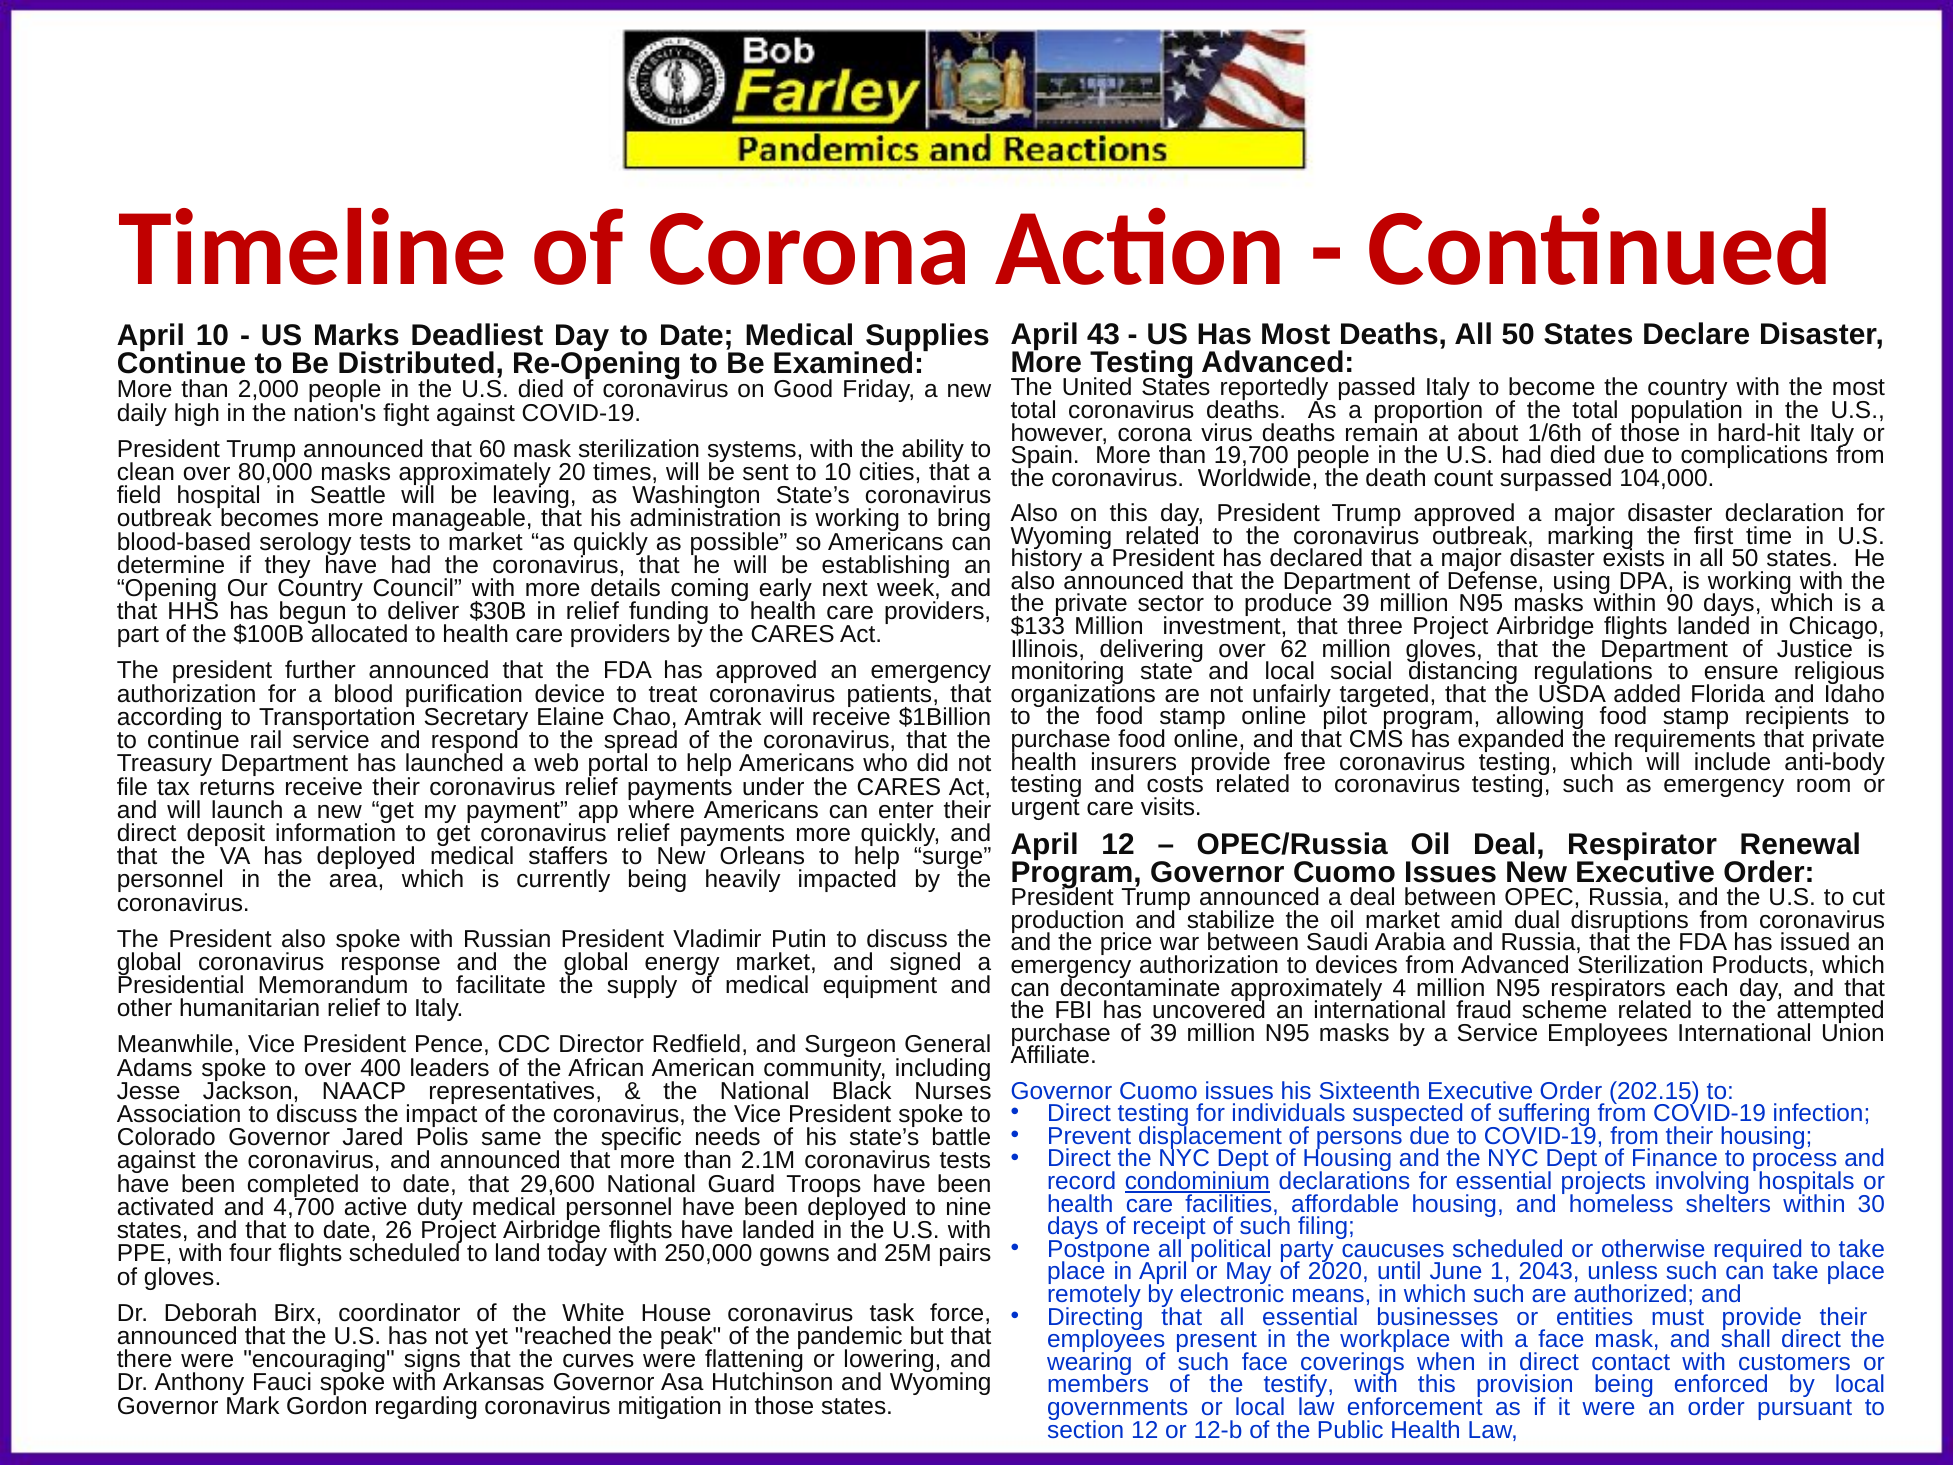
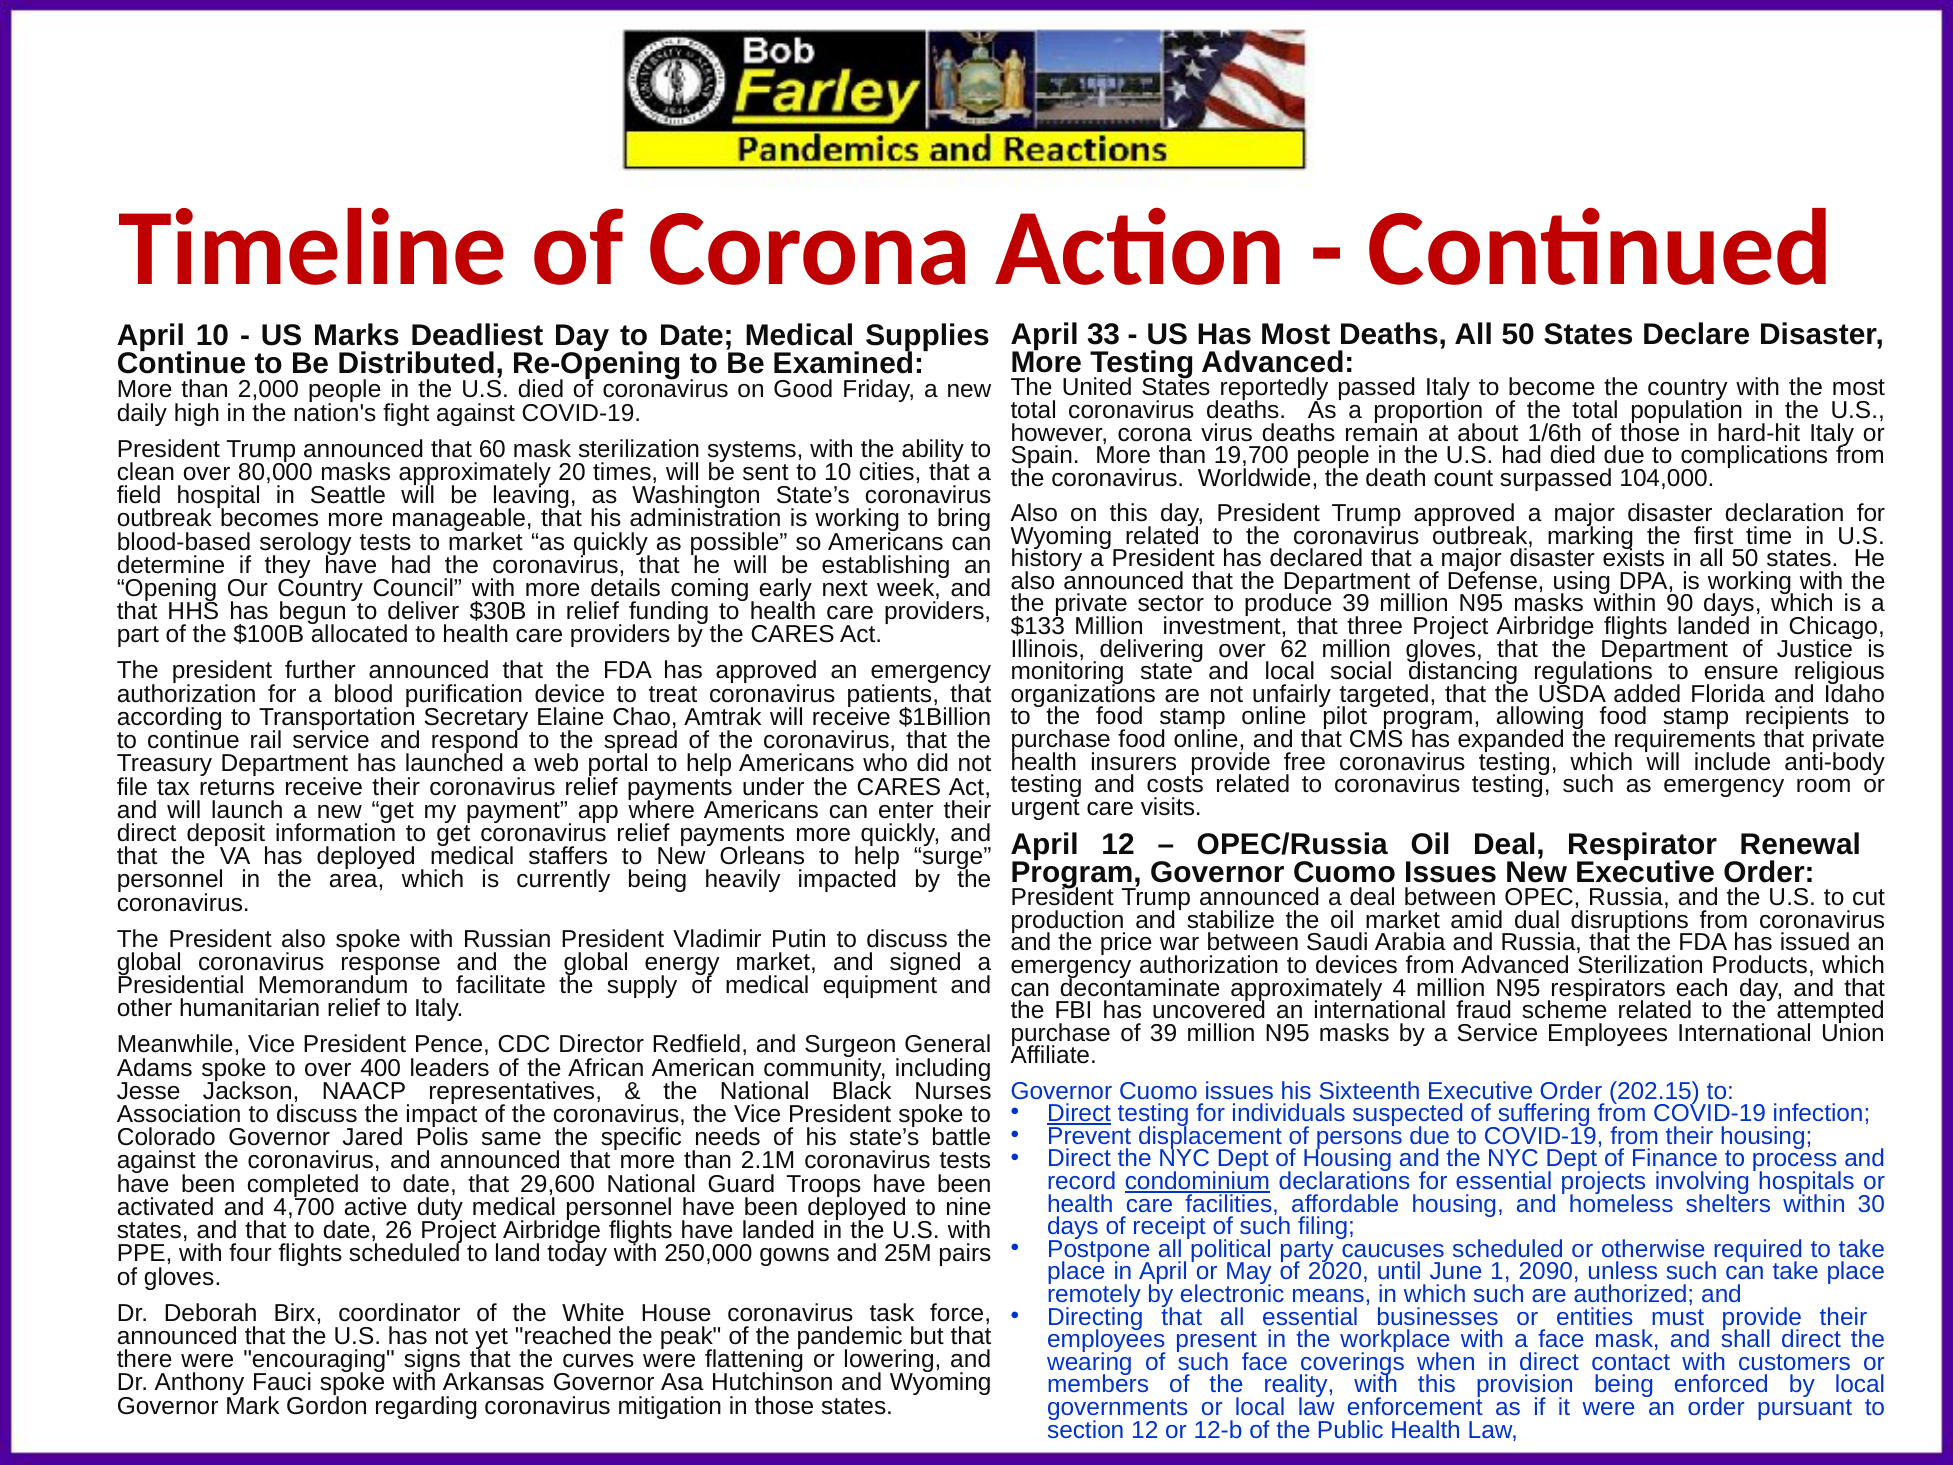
43: 43 -> 33 (1103, 335)
Direct underline: none -> present (1079, 1113)
2043: 2043 -> 2090 (1549, 1272)
testify: testify -> reality (1299, 1385)
